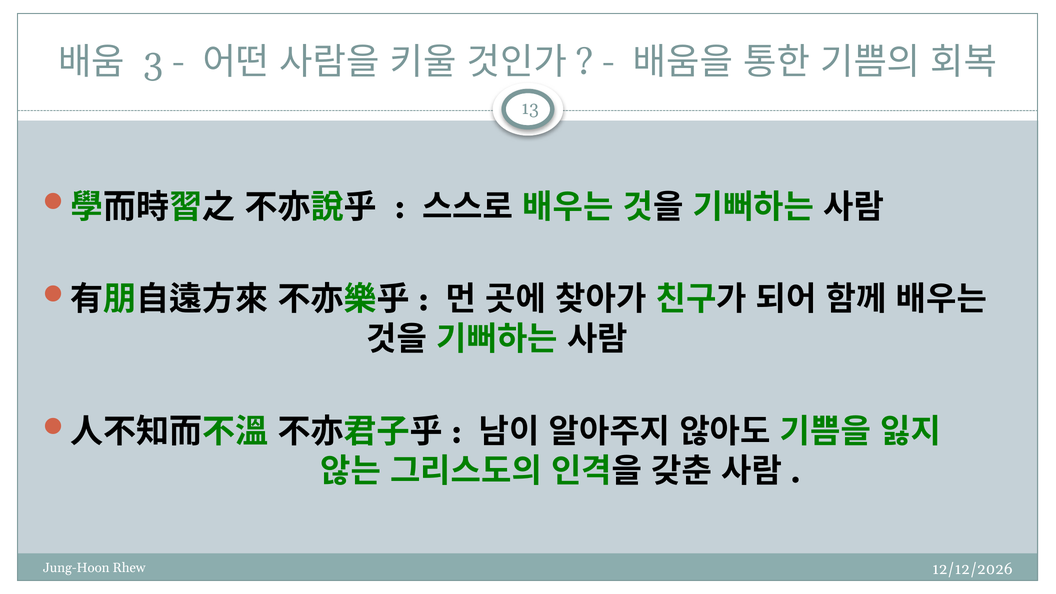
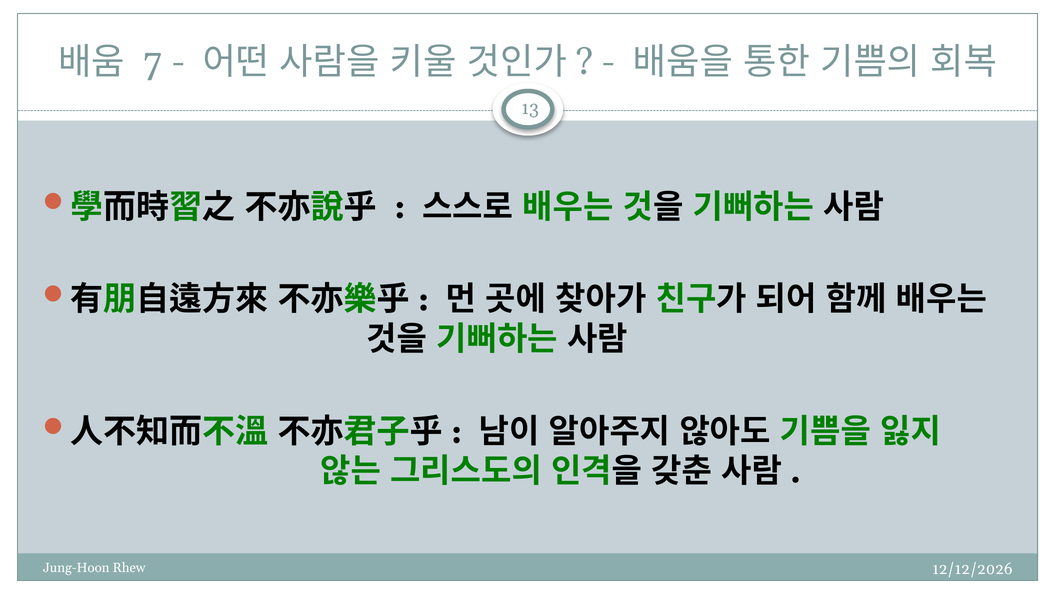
3: 3 -> 7 (153, 62)
